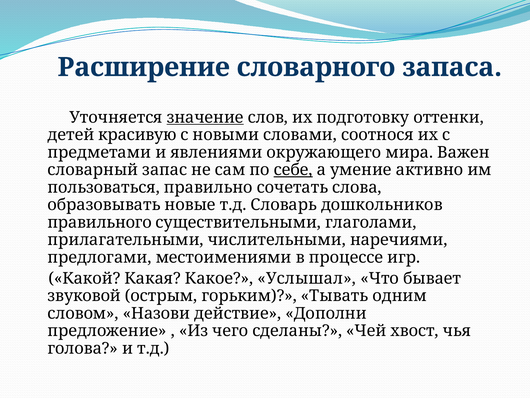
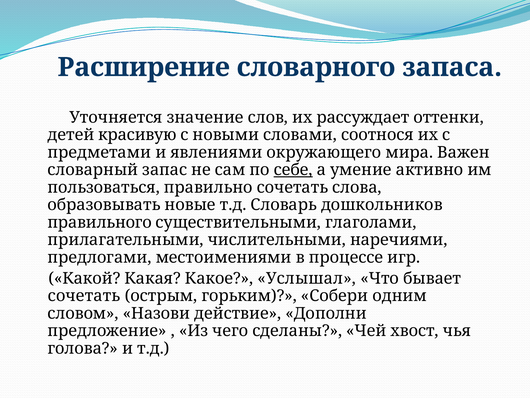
значение underline: present -> none (205, 117)
подготовку: подготовку -> рассуждает (363, 117)
звуковой: звуковой -> сочетать (84, 295)
Тывать: Тывать -> Собери (335, 295)
